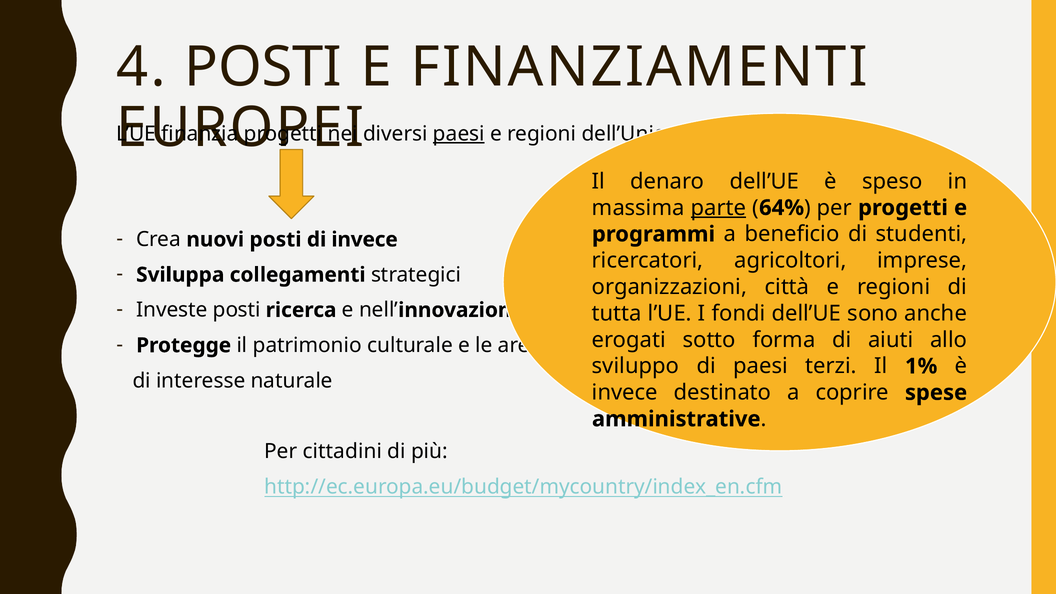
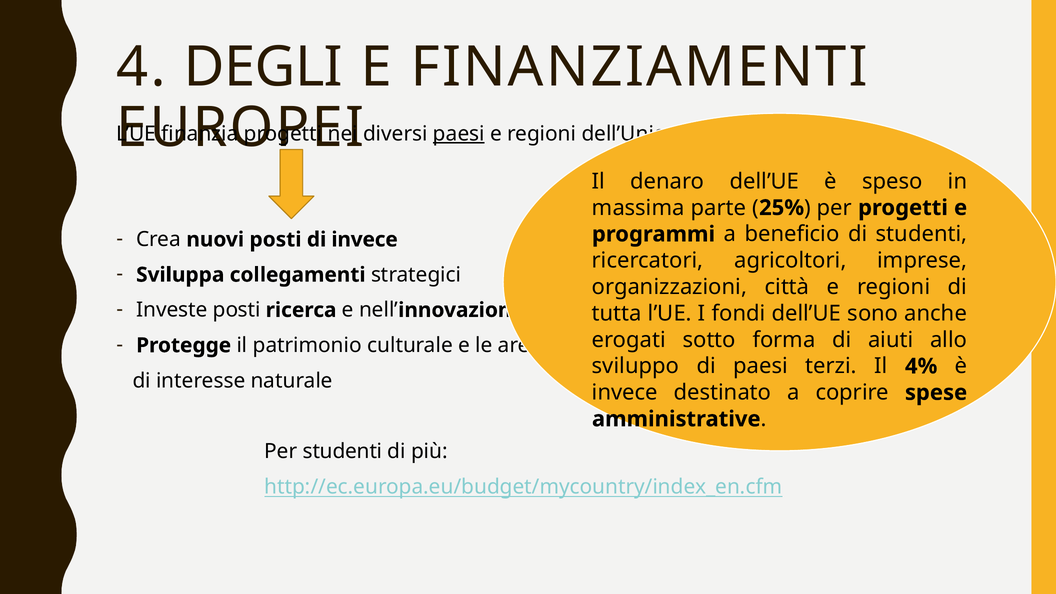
4 POSTI: POSTI -> DEGLI (263, 67)
parte underline: present -> none (718, 208)
64%: 64% -> 25% (782, 208)
1%: 1% -> 4% (921, 366)
Per cittadini: cittadini -> studenti (342, 451)
